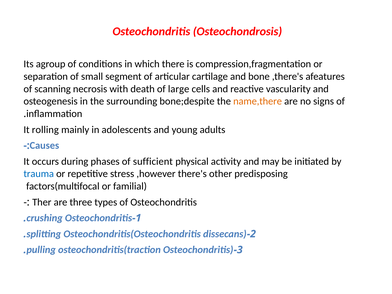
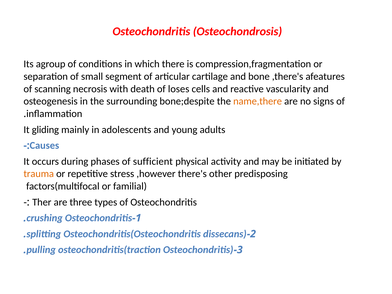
large: large -> loses (179, 89)
rolling: rolling -> gliding (45, 130)
trauma colour: blue -> orange (39, 174)
